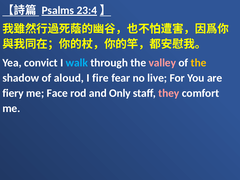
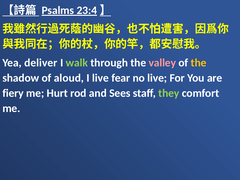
convict: convict -> deliver (41, 63)
walk colour: light blue -> light green (77, 63)
I fire: fire -> live (101, 78)
Face: Face -> Hurt (57, 93)
Only: Only -> Sees (120, 93)
they colour: pink -> light green (169, 93)
